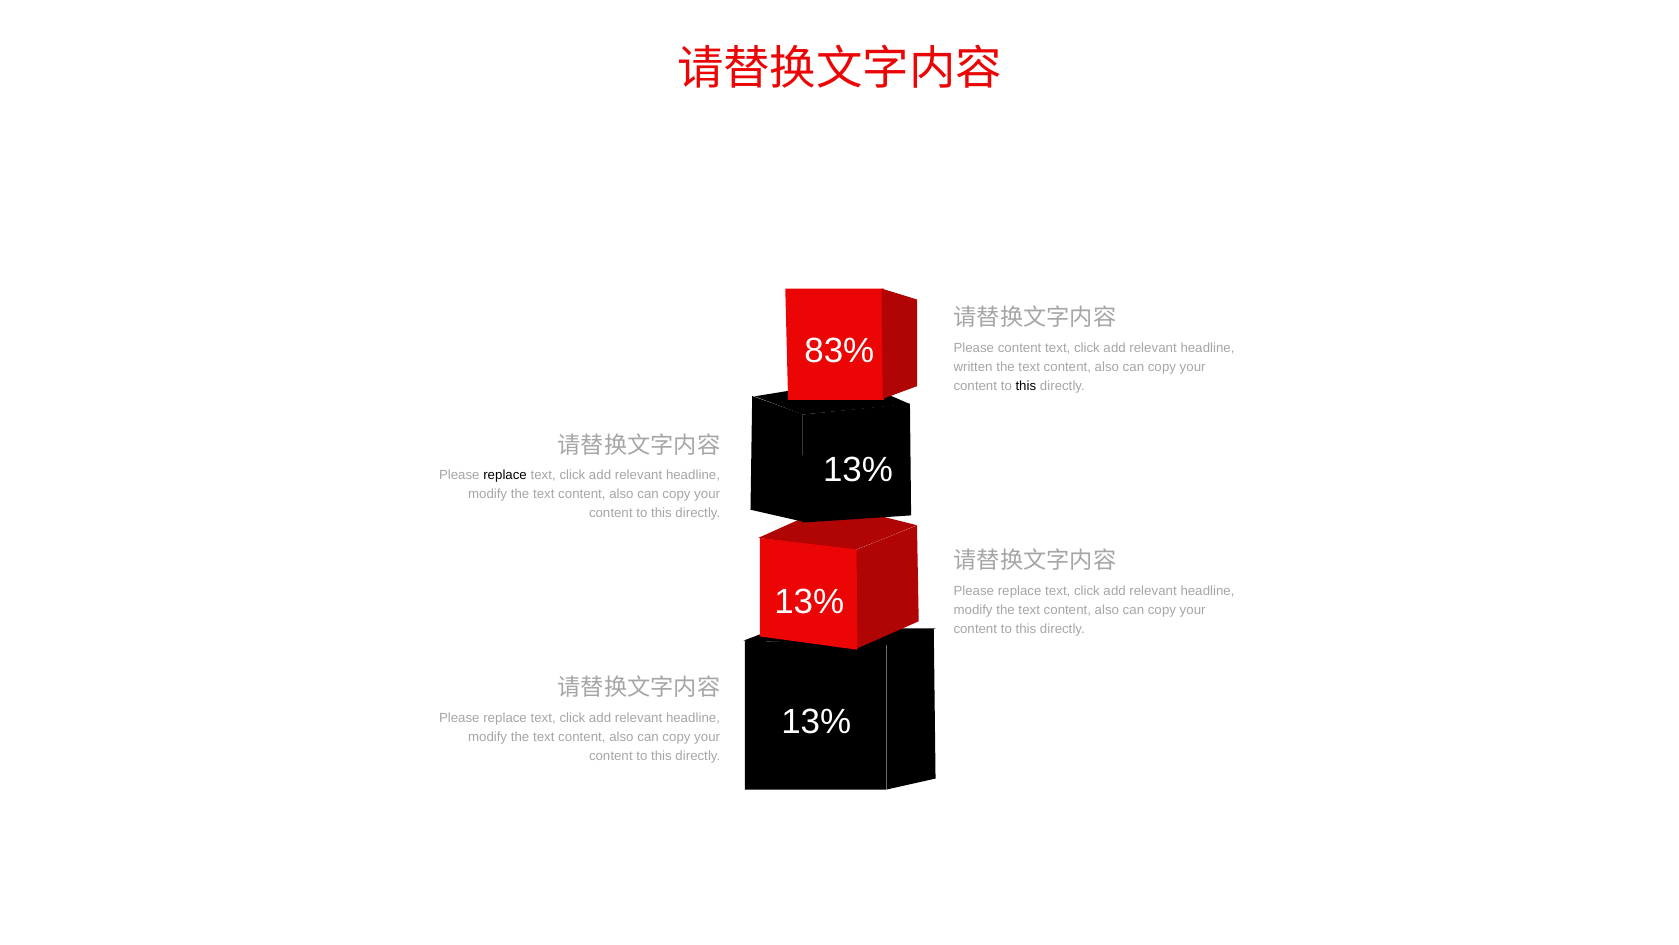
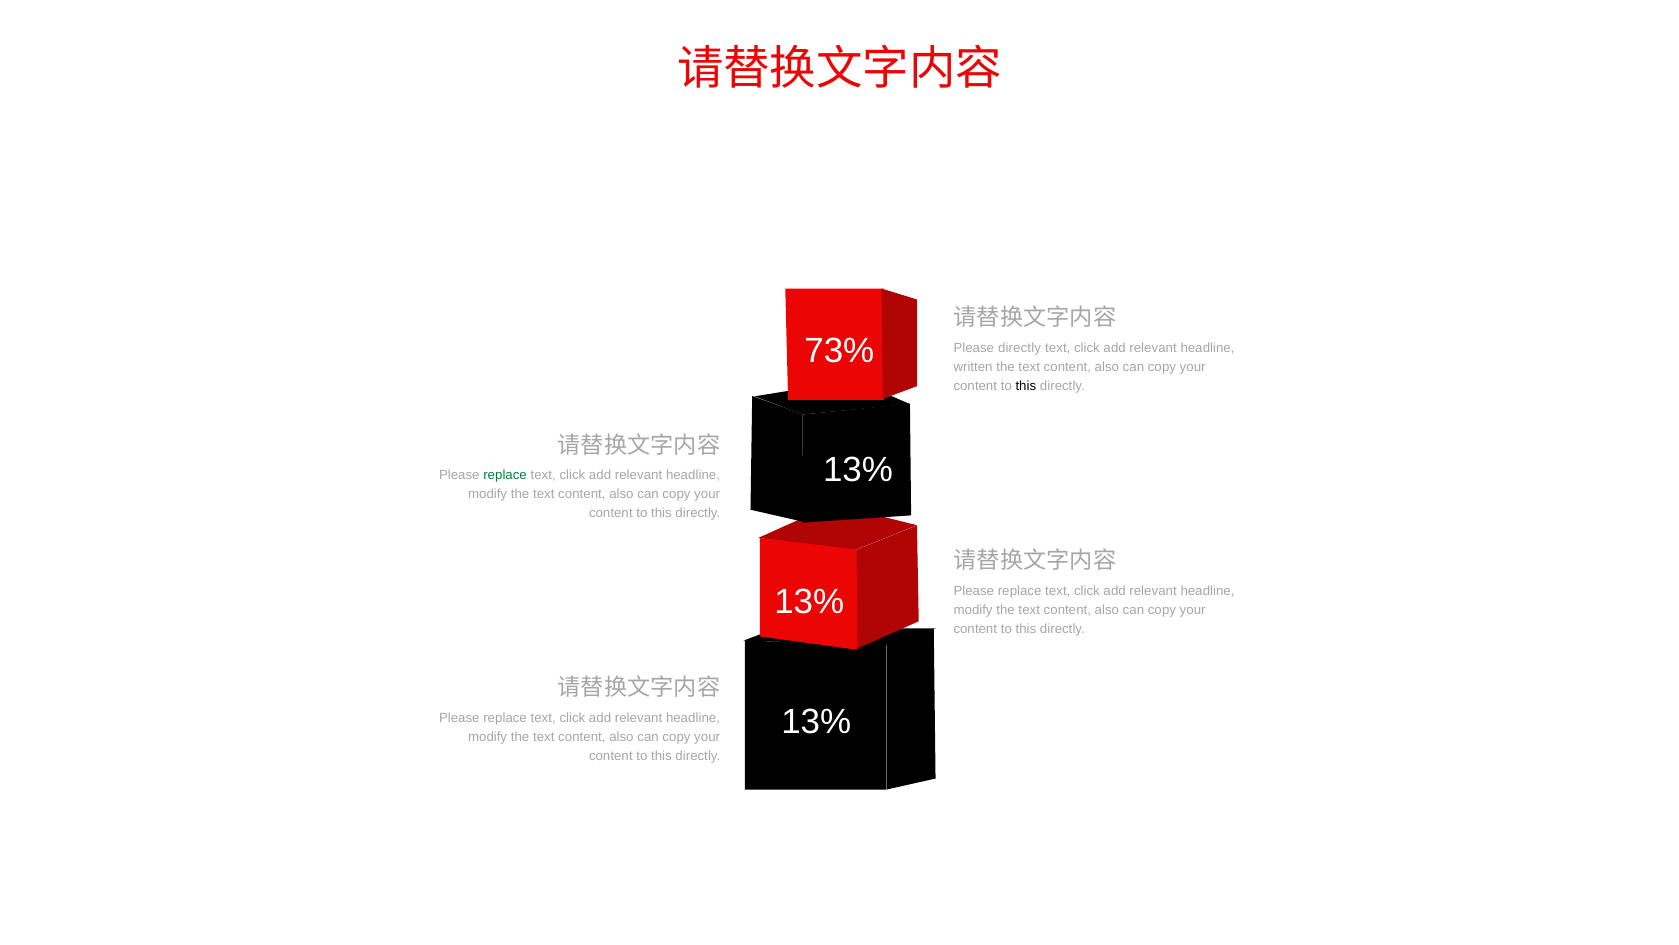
83%: 83% -> 73% (839, 351)
Please content: content -> directly (1020, 348)
replace colour: black -> green (505, 475)
